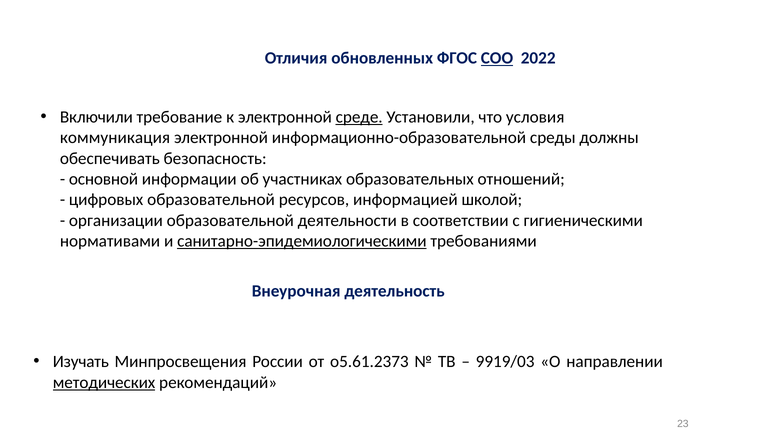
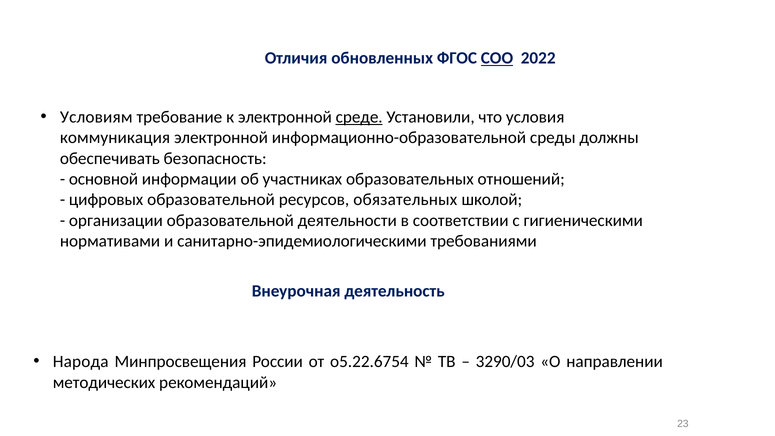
Включили: Включили -> Условиям (96, 117)
информацией: информацией -> обязательных (405, 200)
санитарно-эпидемиологическими underline: present -> none (302, 241)
Изучать: Изучать -> Народа (81, 362)
о5.61.2373: о5.61.2373 -> о5.22.6754 (369, 362)
9919/03: 9919/03 -> 3290/03 (505, 362)
методических underline: present -> none (104, 382)
